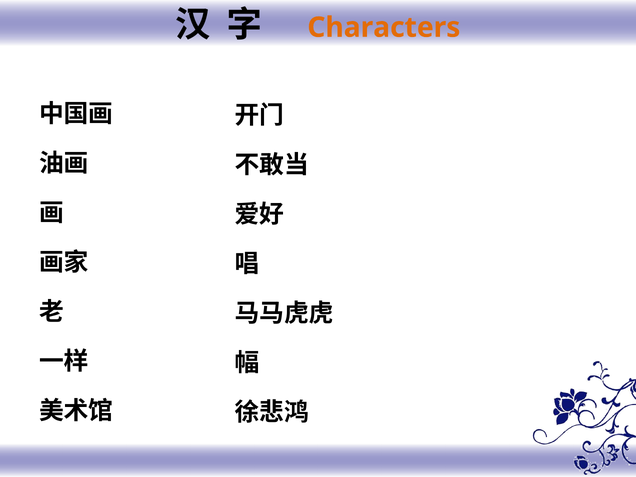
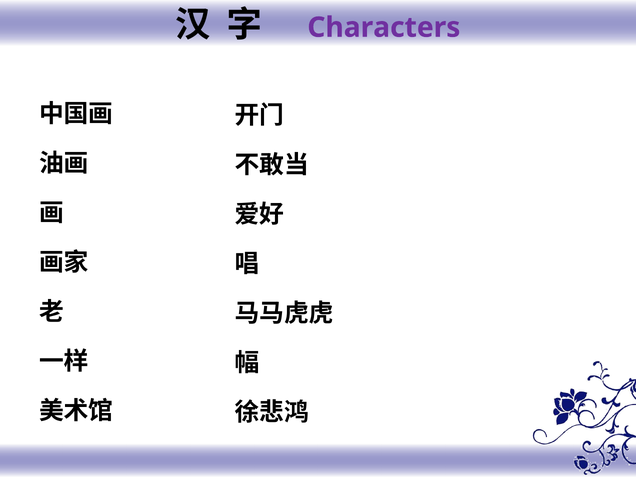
Characters colour: orange -> purple (384, 27)
